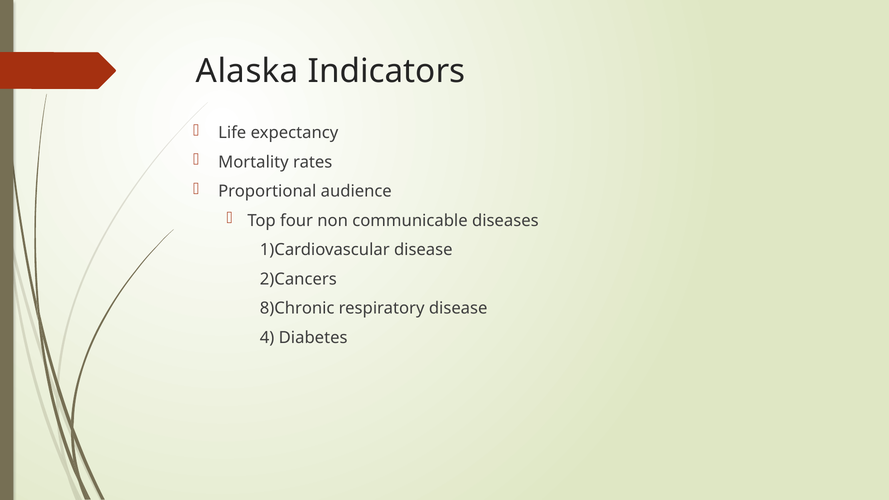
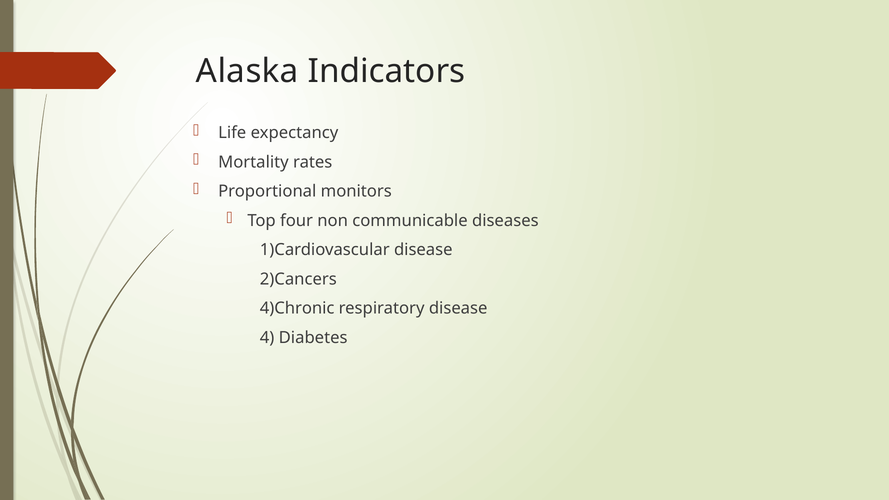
audience: audience -> monitors (356, 191)
8)Chronic: 8)Chronic -> 4)Chronic (297, 308)
